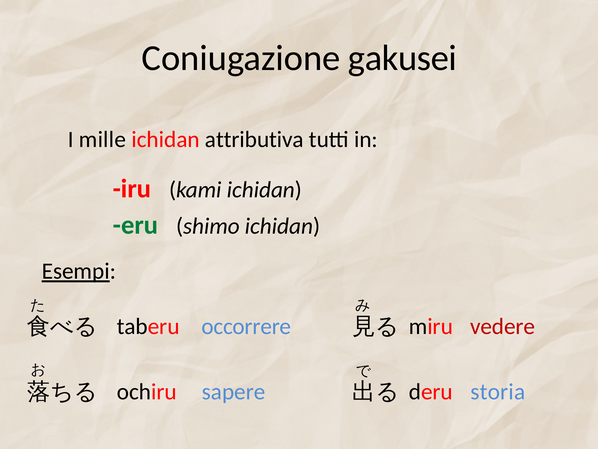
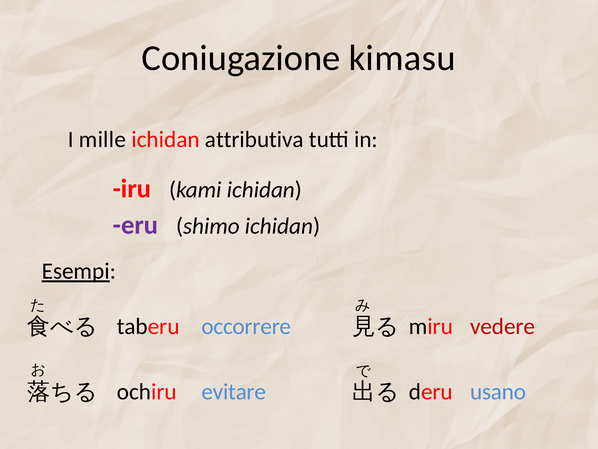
gakusei: gakusei -> kimasu (402, 58)
eru colour: green -> purple (136, 225)
sapere: sapere -> evitare (234, 391)
storia: storia -> usano (498, 391)
